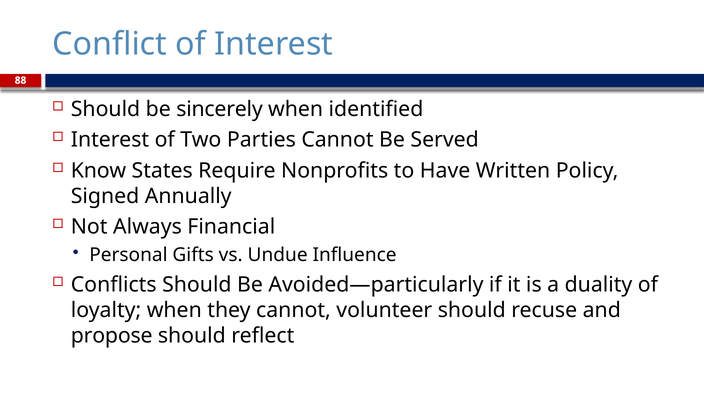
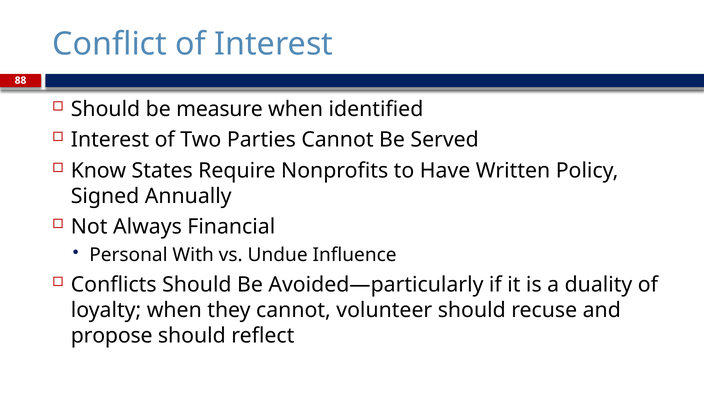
sincerely: sincerely -> measure (220, 109)
Gifts: Gifts -> With (193, 255)
